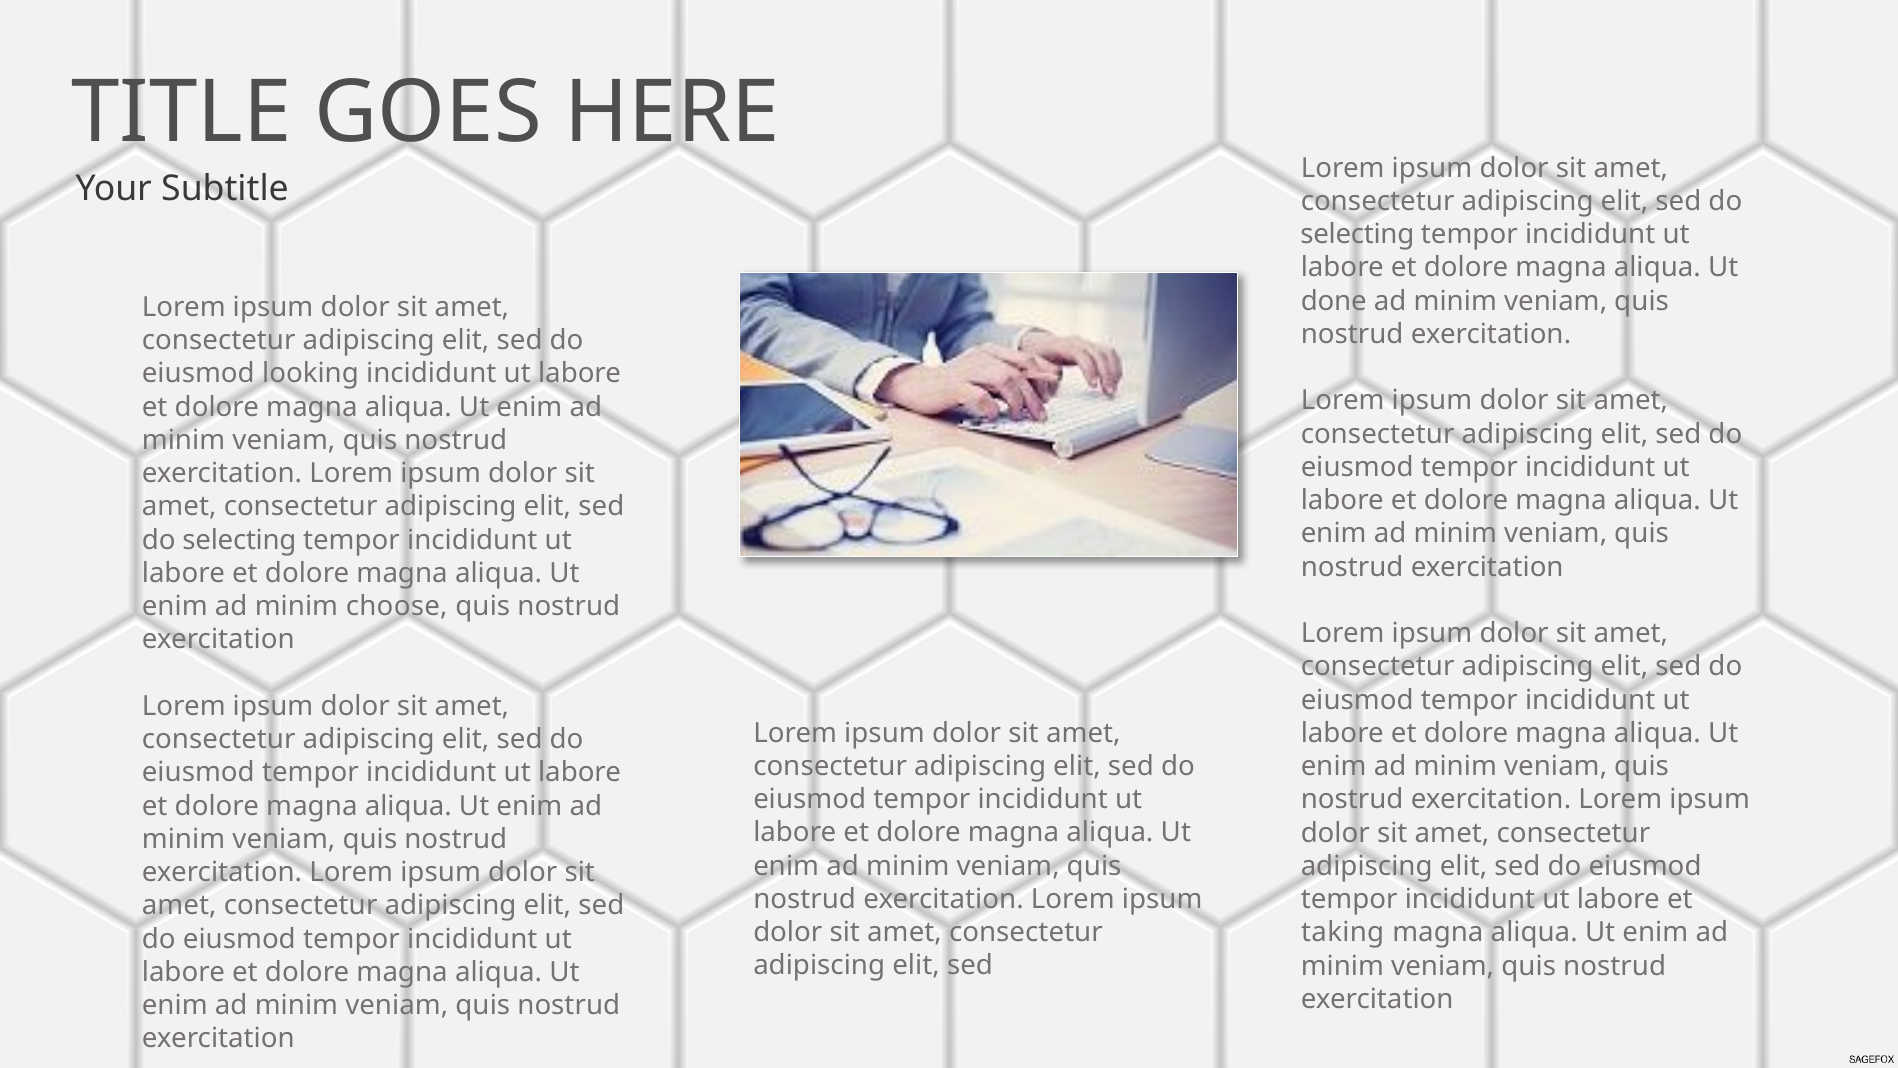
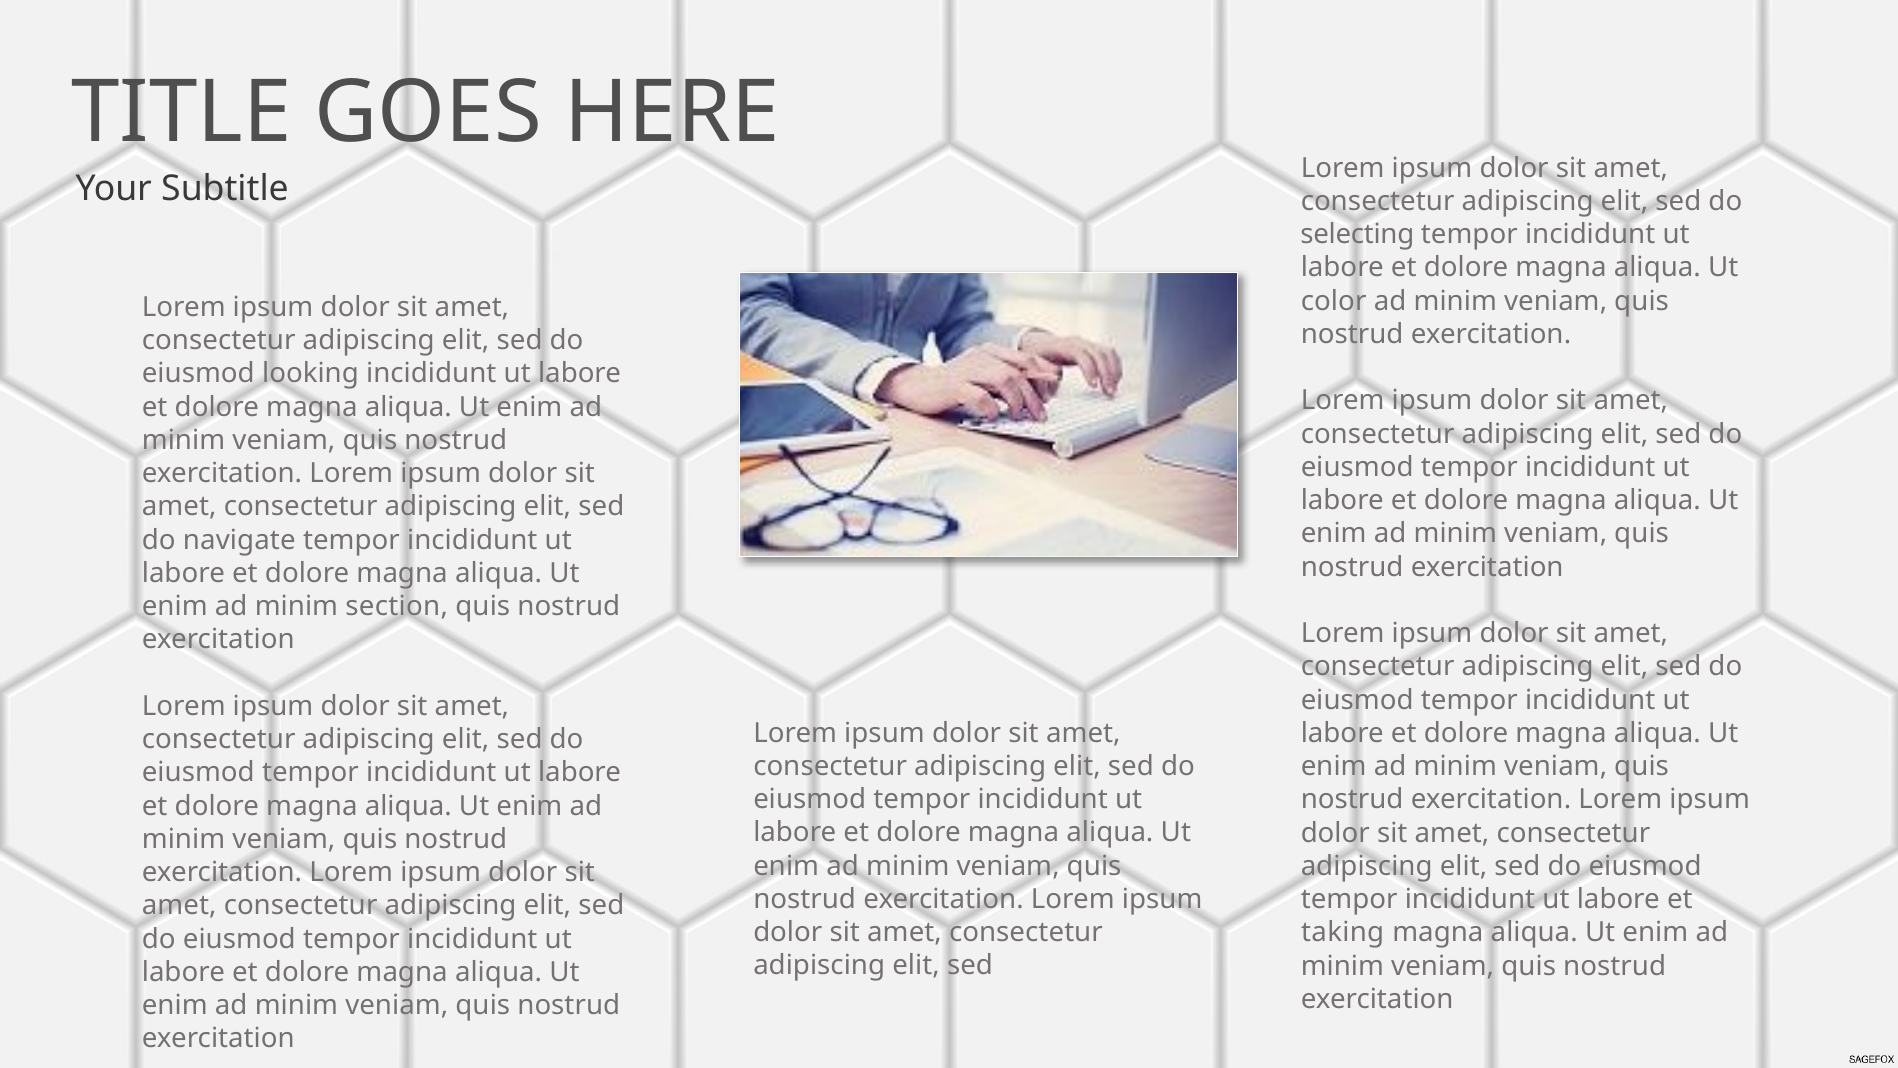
done: done -> color (1334, 301)
selecting: selecting -> navigate (239, 540)
choose: choose -> section (397, 606)
